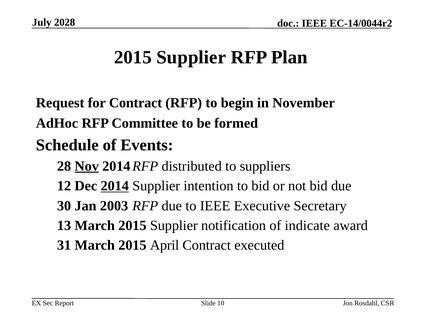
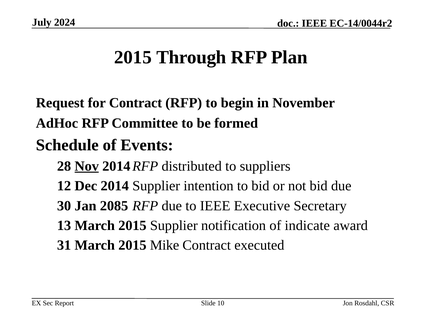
2028: 2028 -> 2024 (65, 22)
Supplier: Supplier -> Through (191, 58)
2014 underline: present -> none (115, 186)
2003: 2003 -> 2085 (114, 206)
April: April -> Mike (165, 246)
